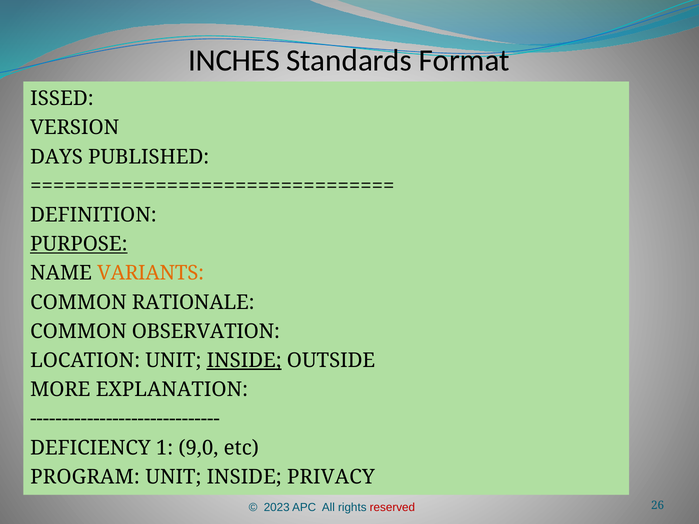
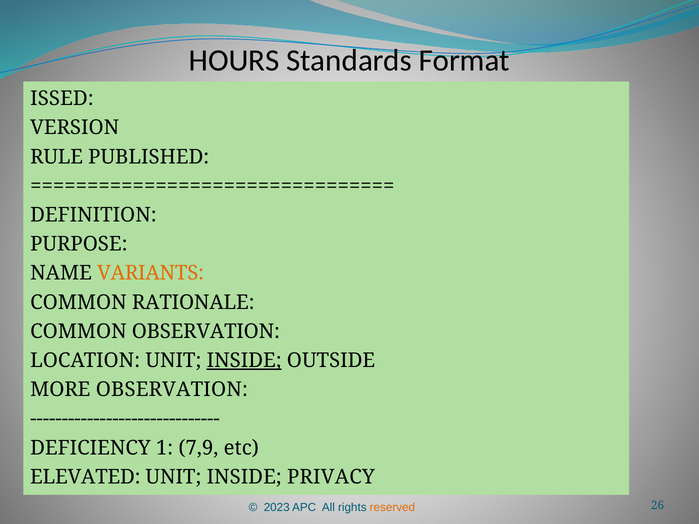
INCHES: INCHES -> HOURS (234, 60)
DAYS: DAYS -> RULE (57, 157)
PURPOSE underline: present -> none (79, 244)
MORE EXPLANATION: EXPLANATION -> OBSERVATION (172, 390)
9,0: 9,0 -> 7,9 (198, 448)
PROGRAM: PROGRAM -> ELEVATED (85, 477)
reserved colour: red -> orange (392, 508)
